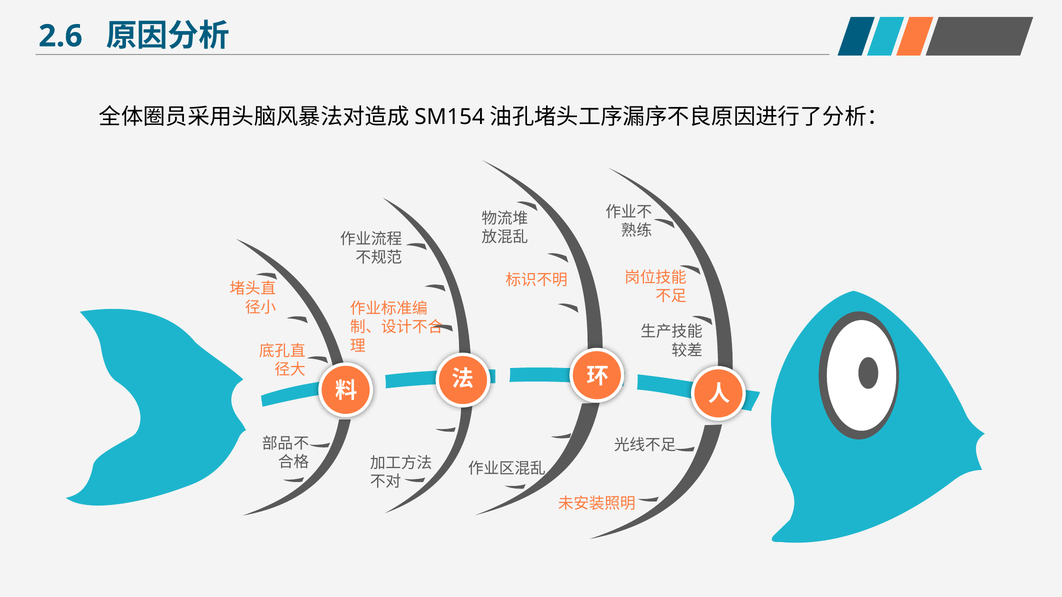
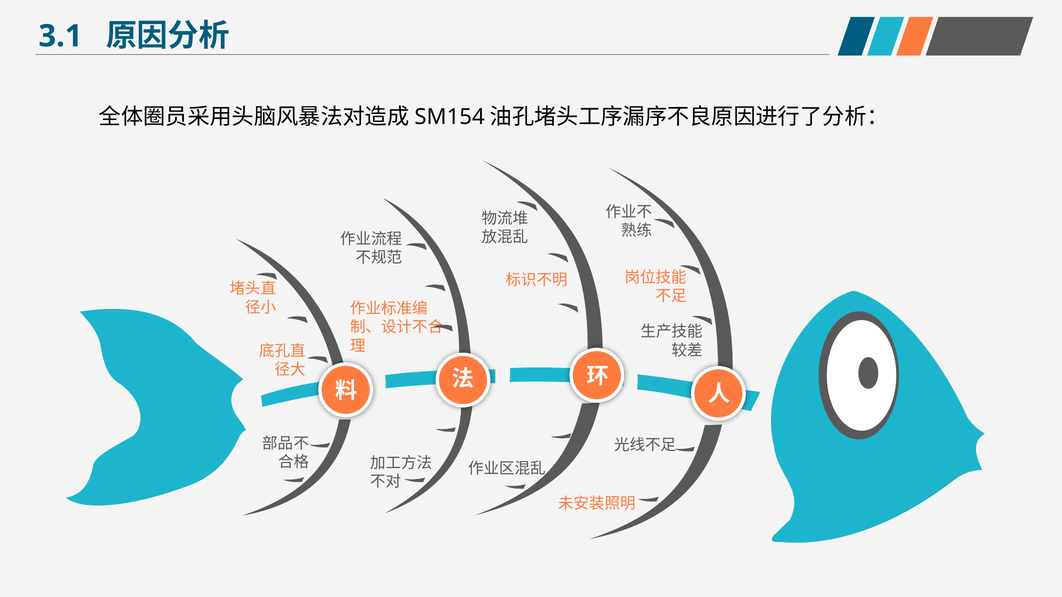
2.6: 2.6 -> 3.1 (60, 36)
